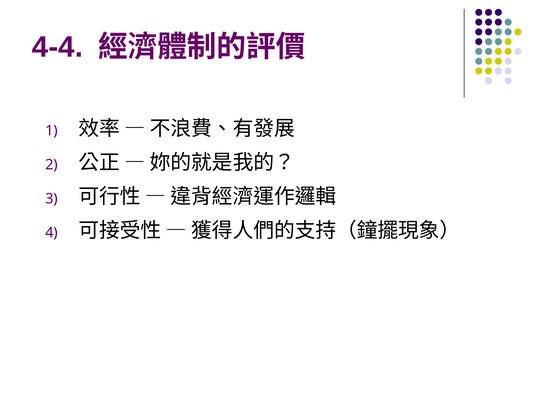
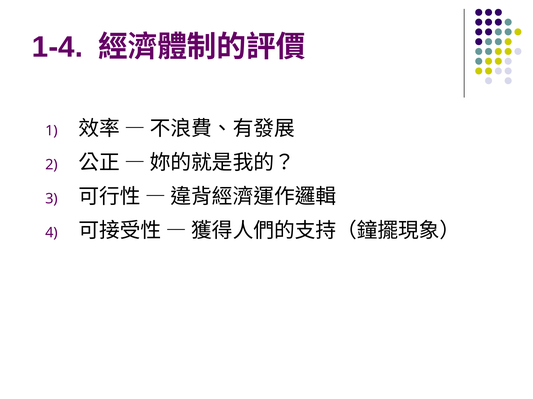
4-4: 4-4 -> 1-4 (57, 47)
